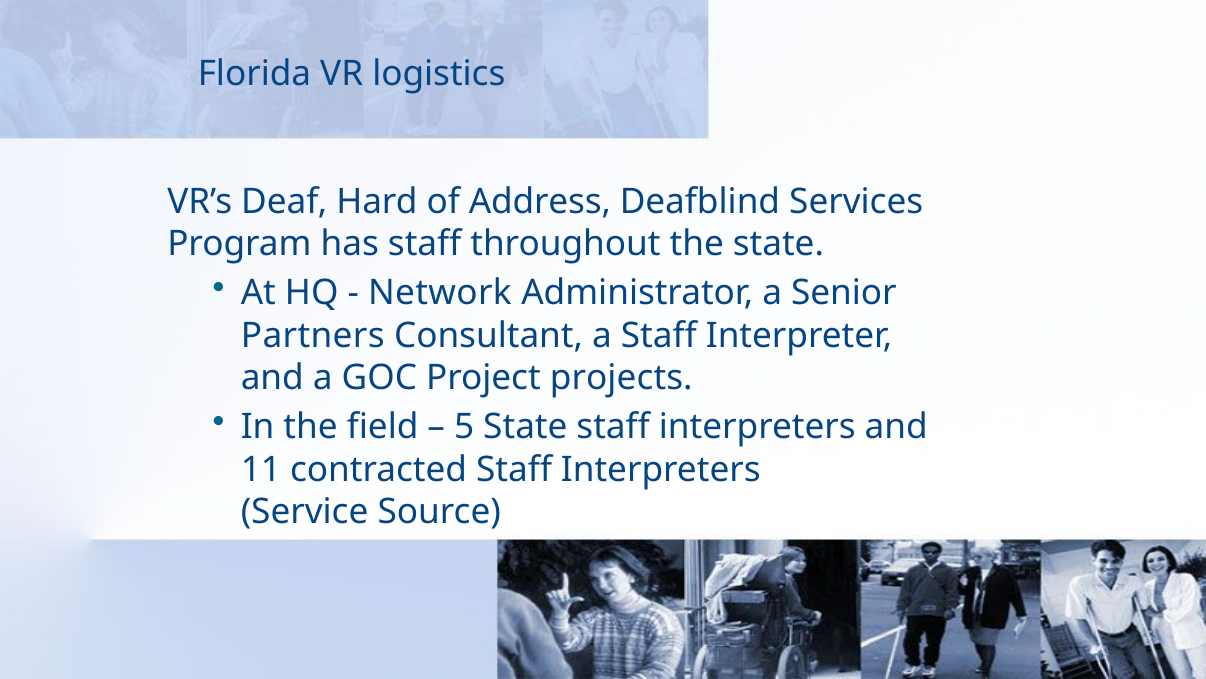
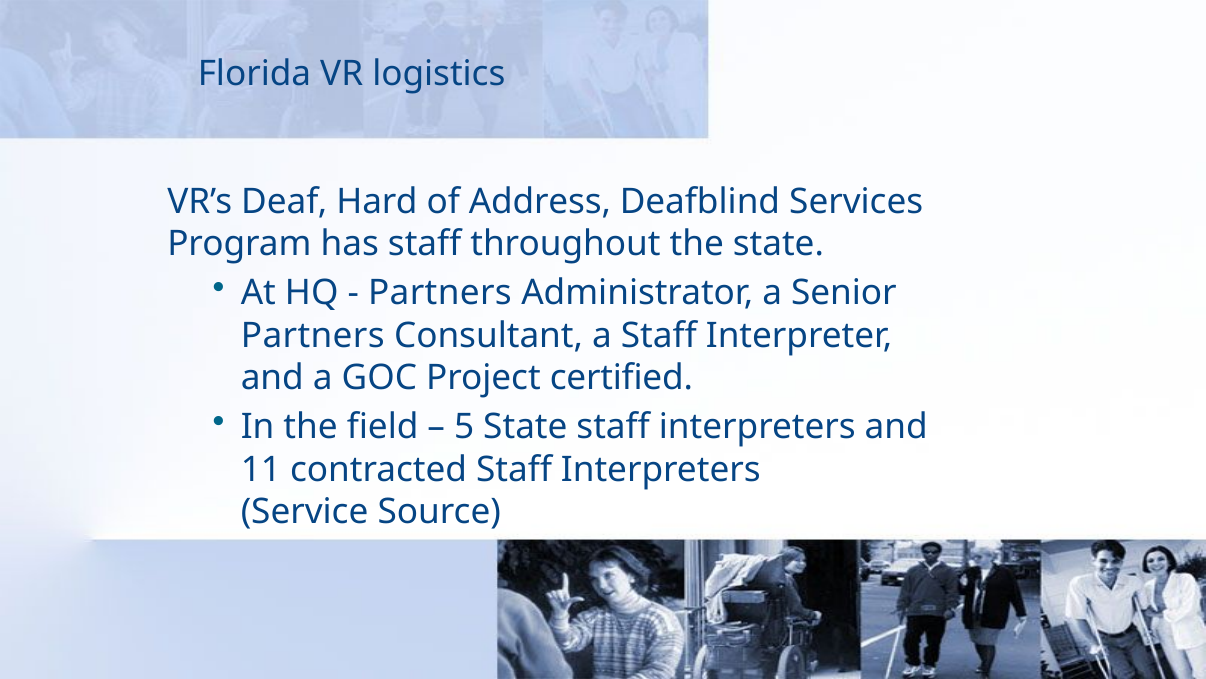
Network: Network -> Partners (440, 293)
projects: projects -> certified (621, 377)
